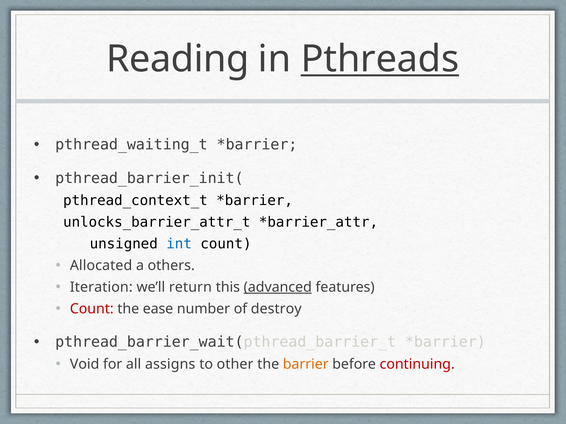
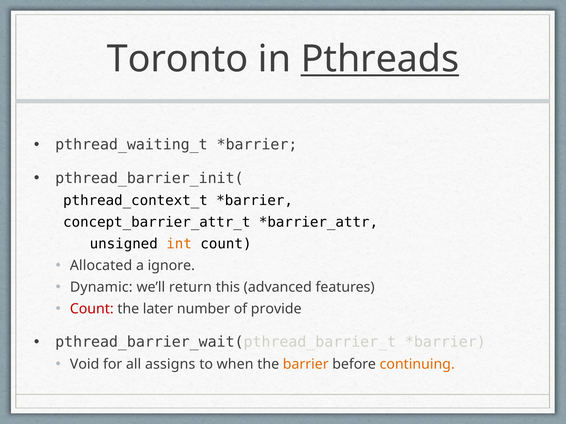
Reading: Reading -> Toronto (178, 59)
unlocks_barrier_attr_t: unlocks_barrier_attr_t -> concept_barrier_attr_t (157, 222)
int colour: blue -> orange (179, 244)
others: others -> ignore (171, 266)
Iteration: Iteration -> Dynamic (101, 287)
advanced underline: present -> none (278, 287)
ease: ease -> later (158, 309)
destroy: destroy -> provide (276, 309)
other: other -> when (235, 365)
continuing colour: red -> orange (417, 365)
